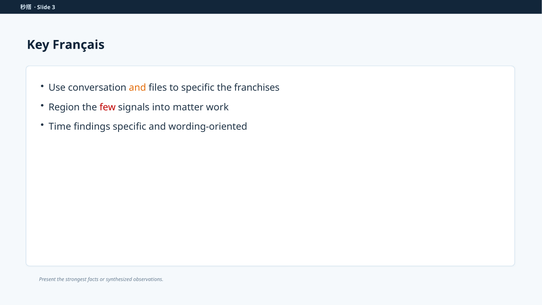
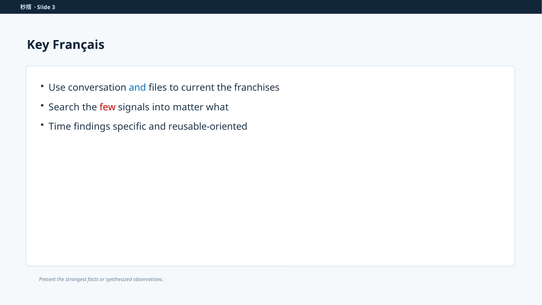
and colour: orange -> blue (138, 88)
to specific: specific -> current (198, 88)
Region: Region -> Search (64, 107)
work: work -> what (217, 107)
wording-oriented: wording-oriented -> reusable-oriented (208, 127)
